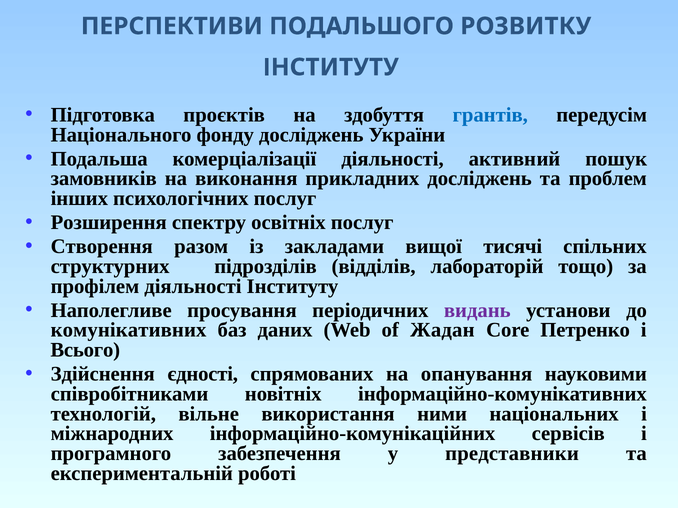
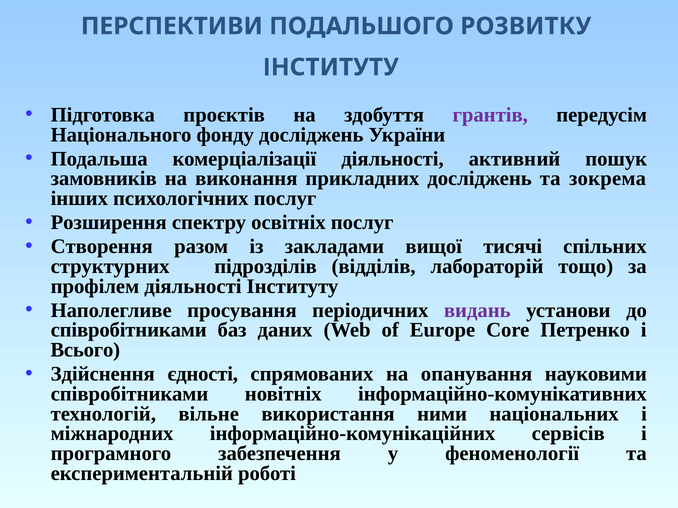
грантів colour: blue -> purple (490, 115)
проблем: проблем -> зокрема (608, 179)
комунікативних: комунікативних -> співробітниками (129, 330)
Жадан: Жадан -> Europe (443, 330)
представники: представники -> феноменології (512, 454)
